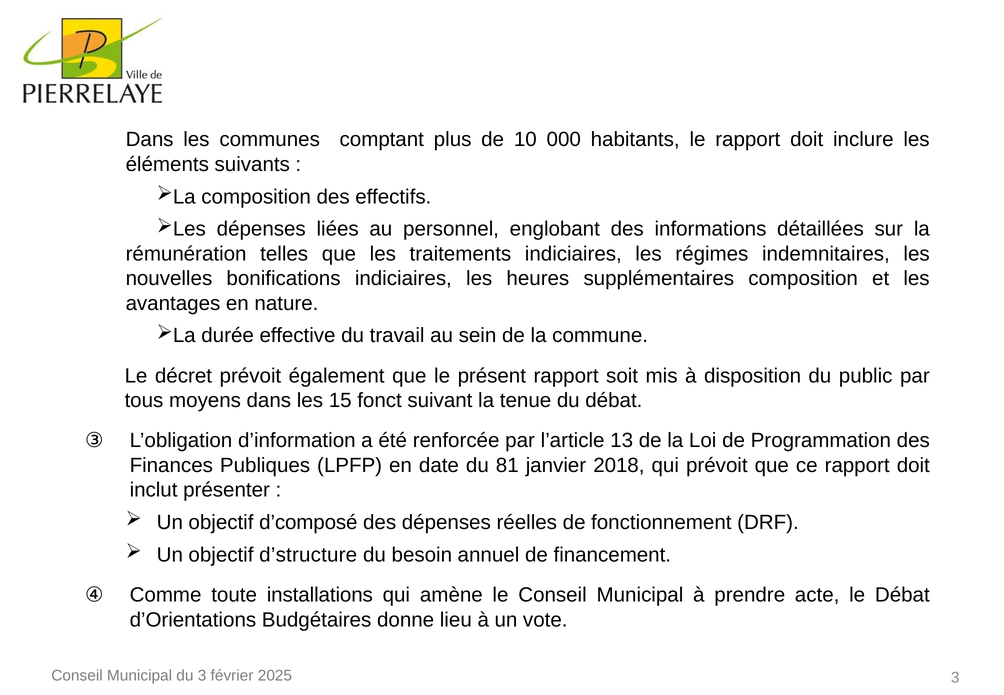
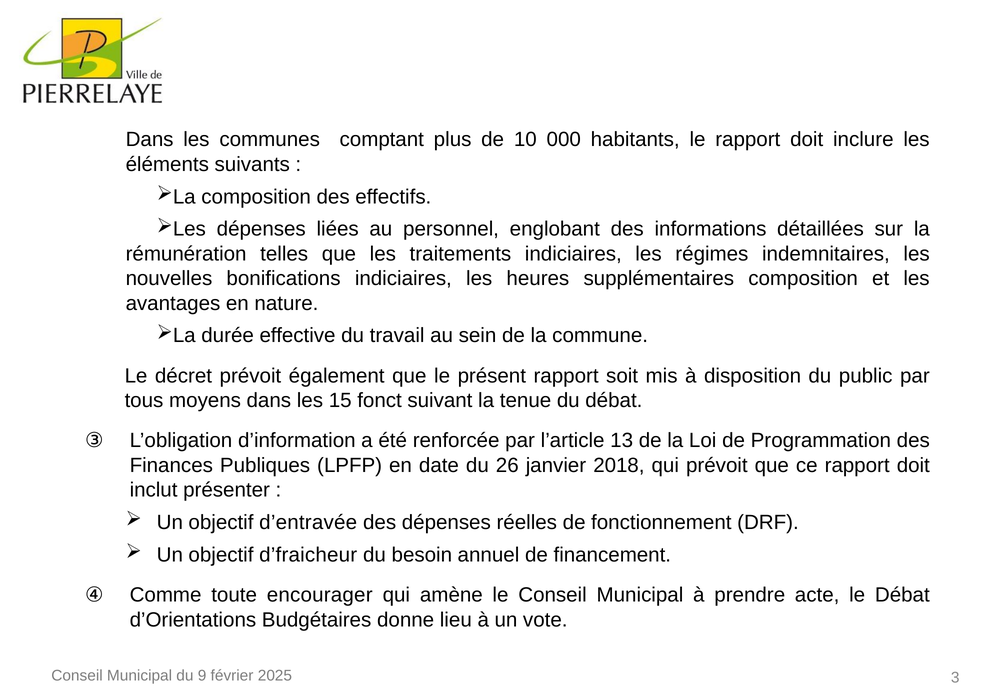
81: 81 -> 26 (507, 465)
d’composé: d’composé -> d’entravée (308, 523)
d’structure: d’structure -> d’fraicheur (308, 555)
installations: installations -> encourager (320, 595)
du 3: 3 -> 9 (202, 676)
